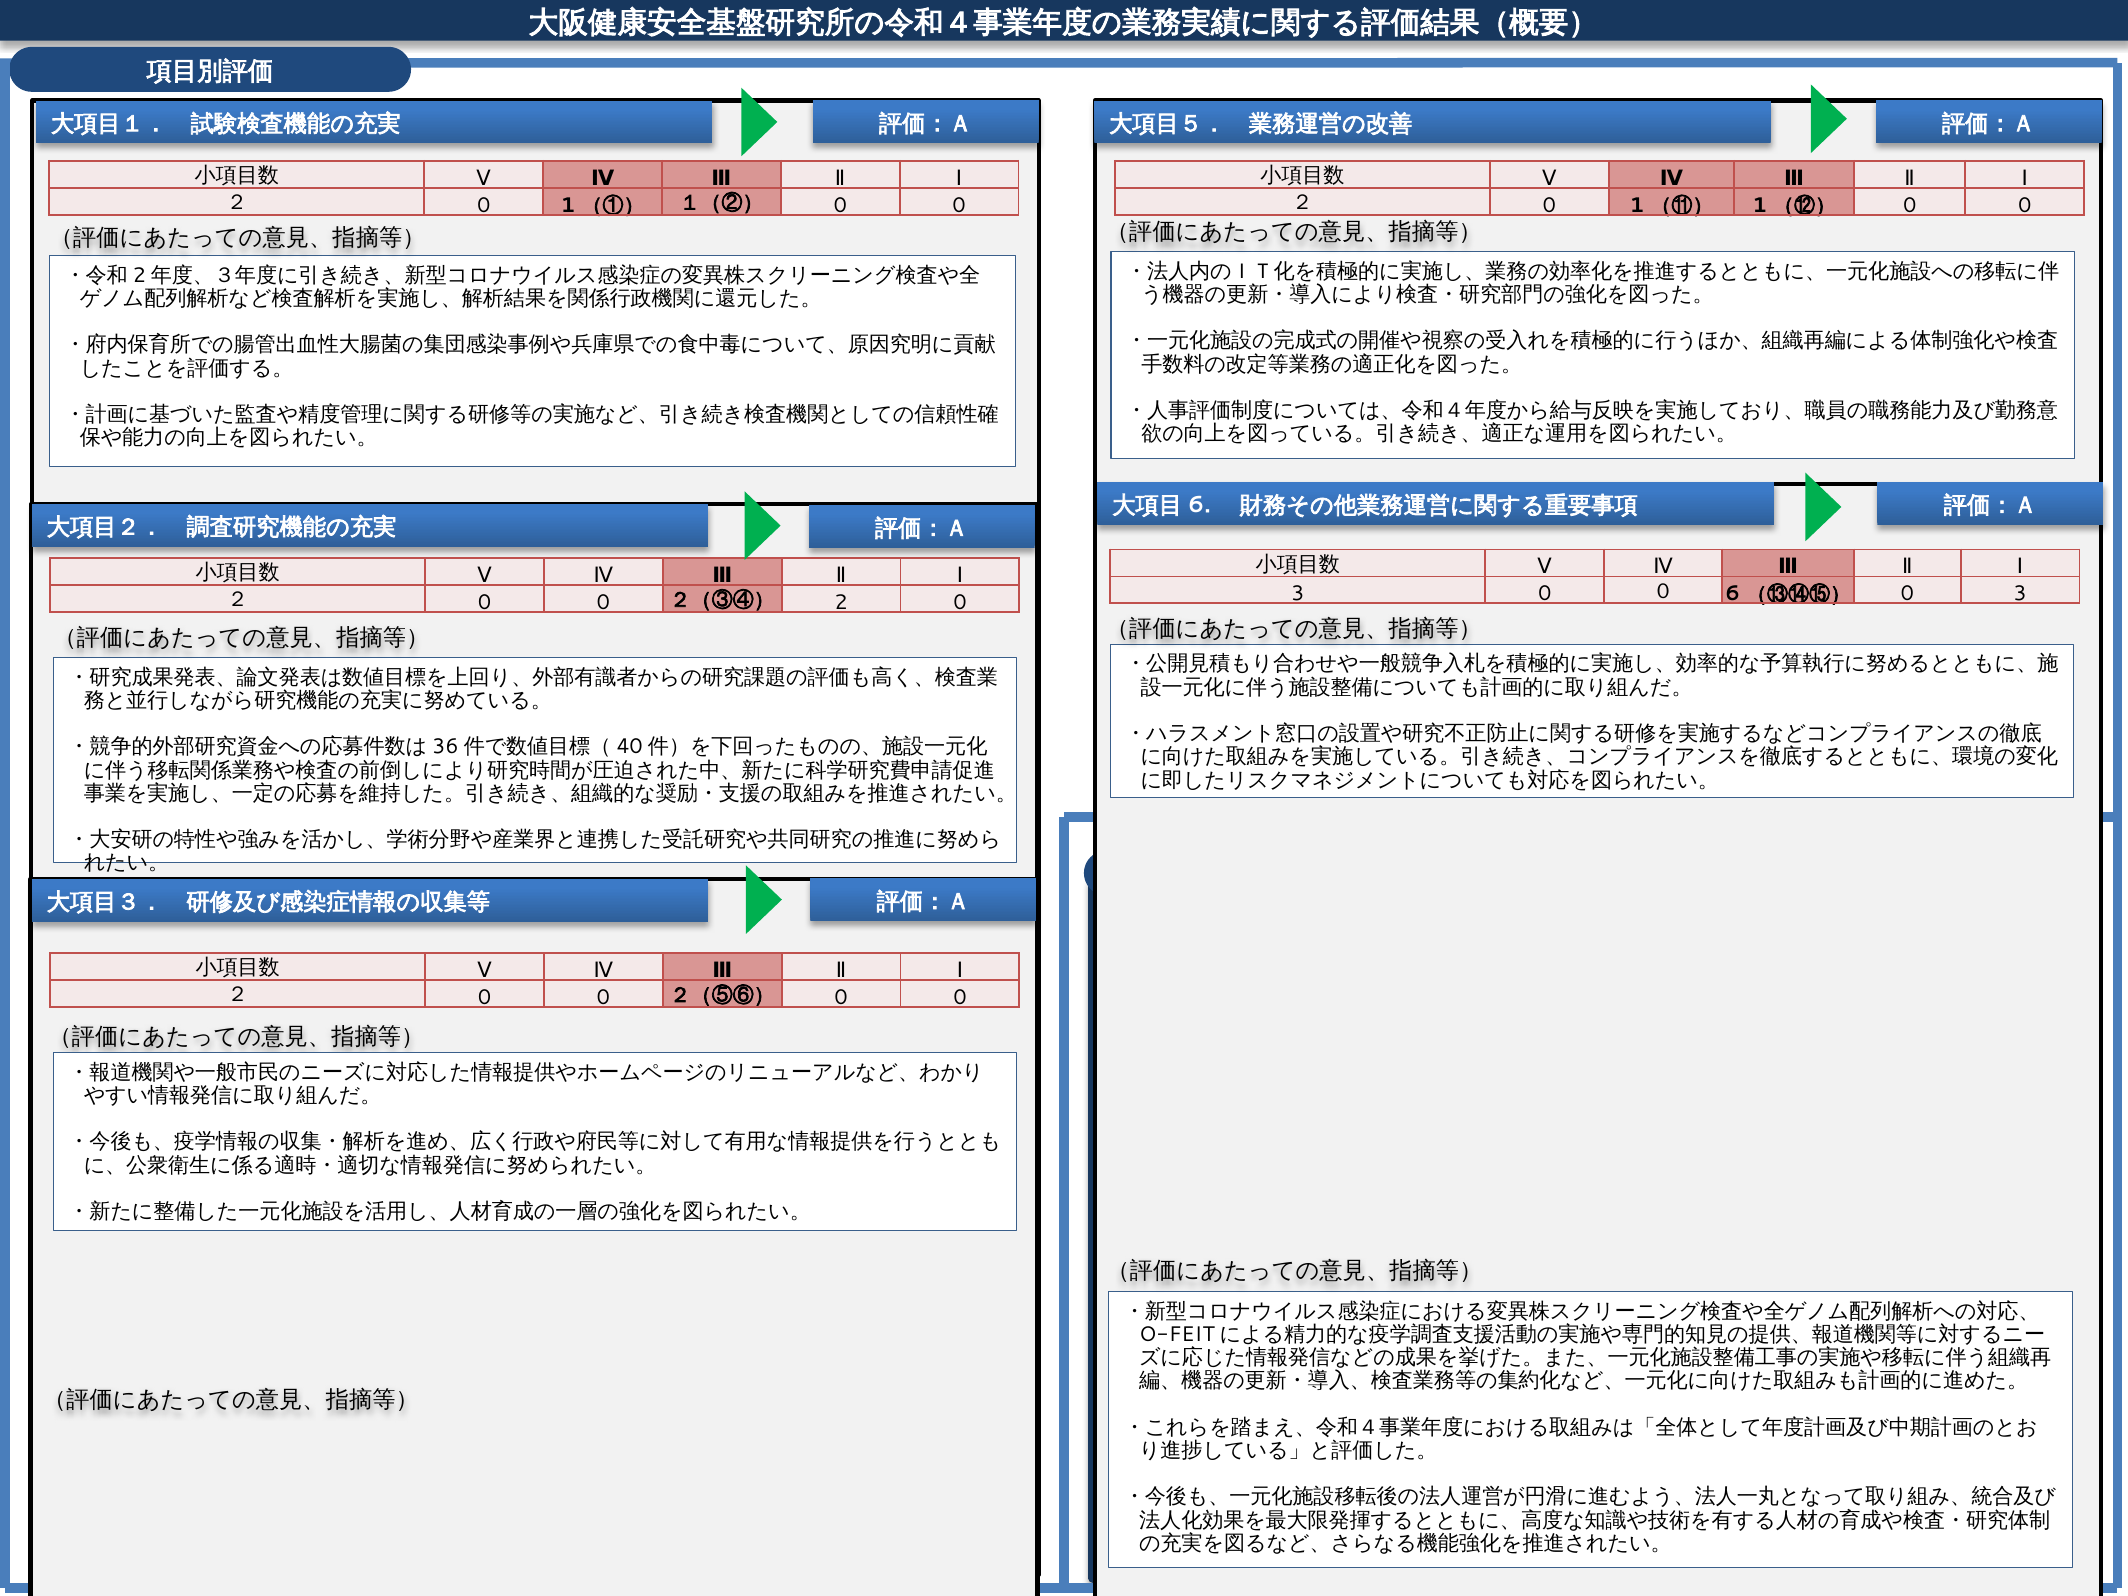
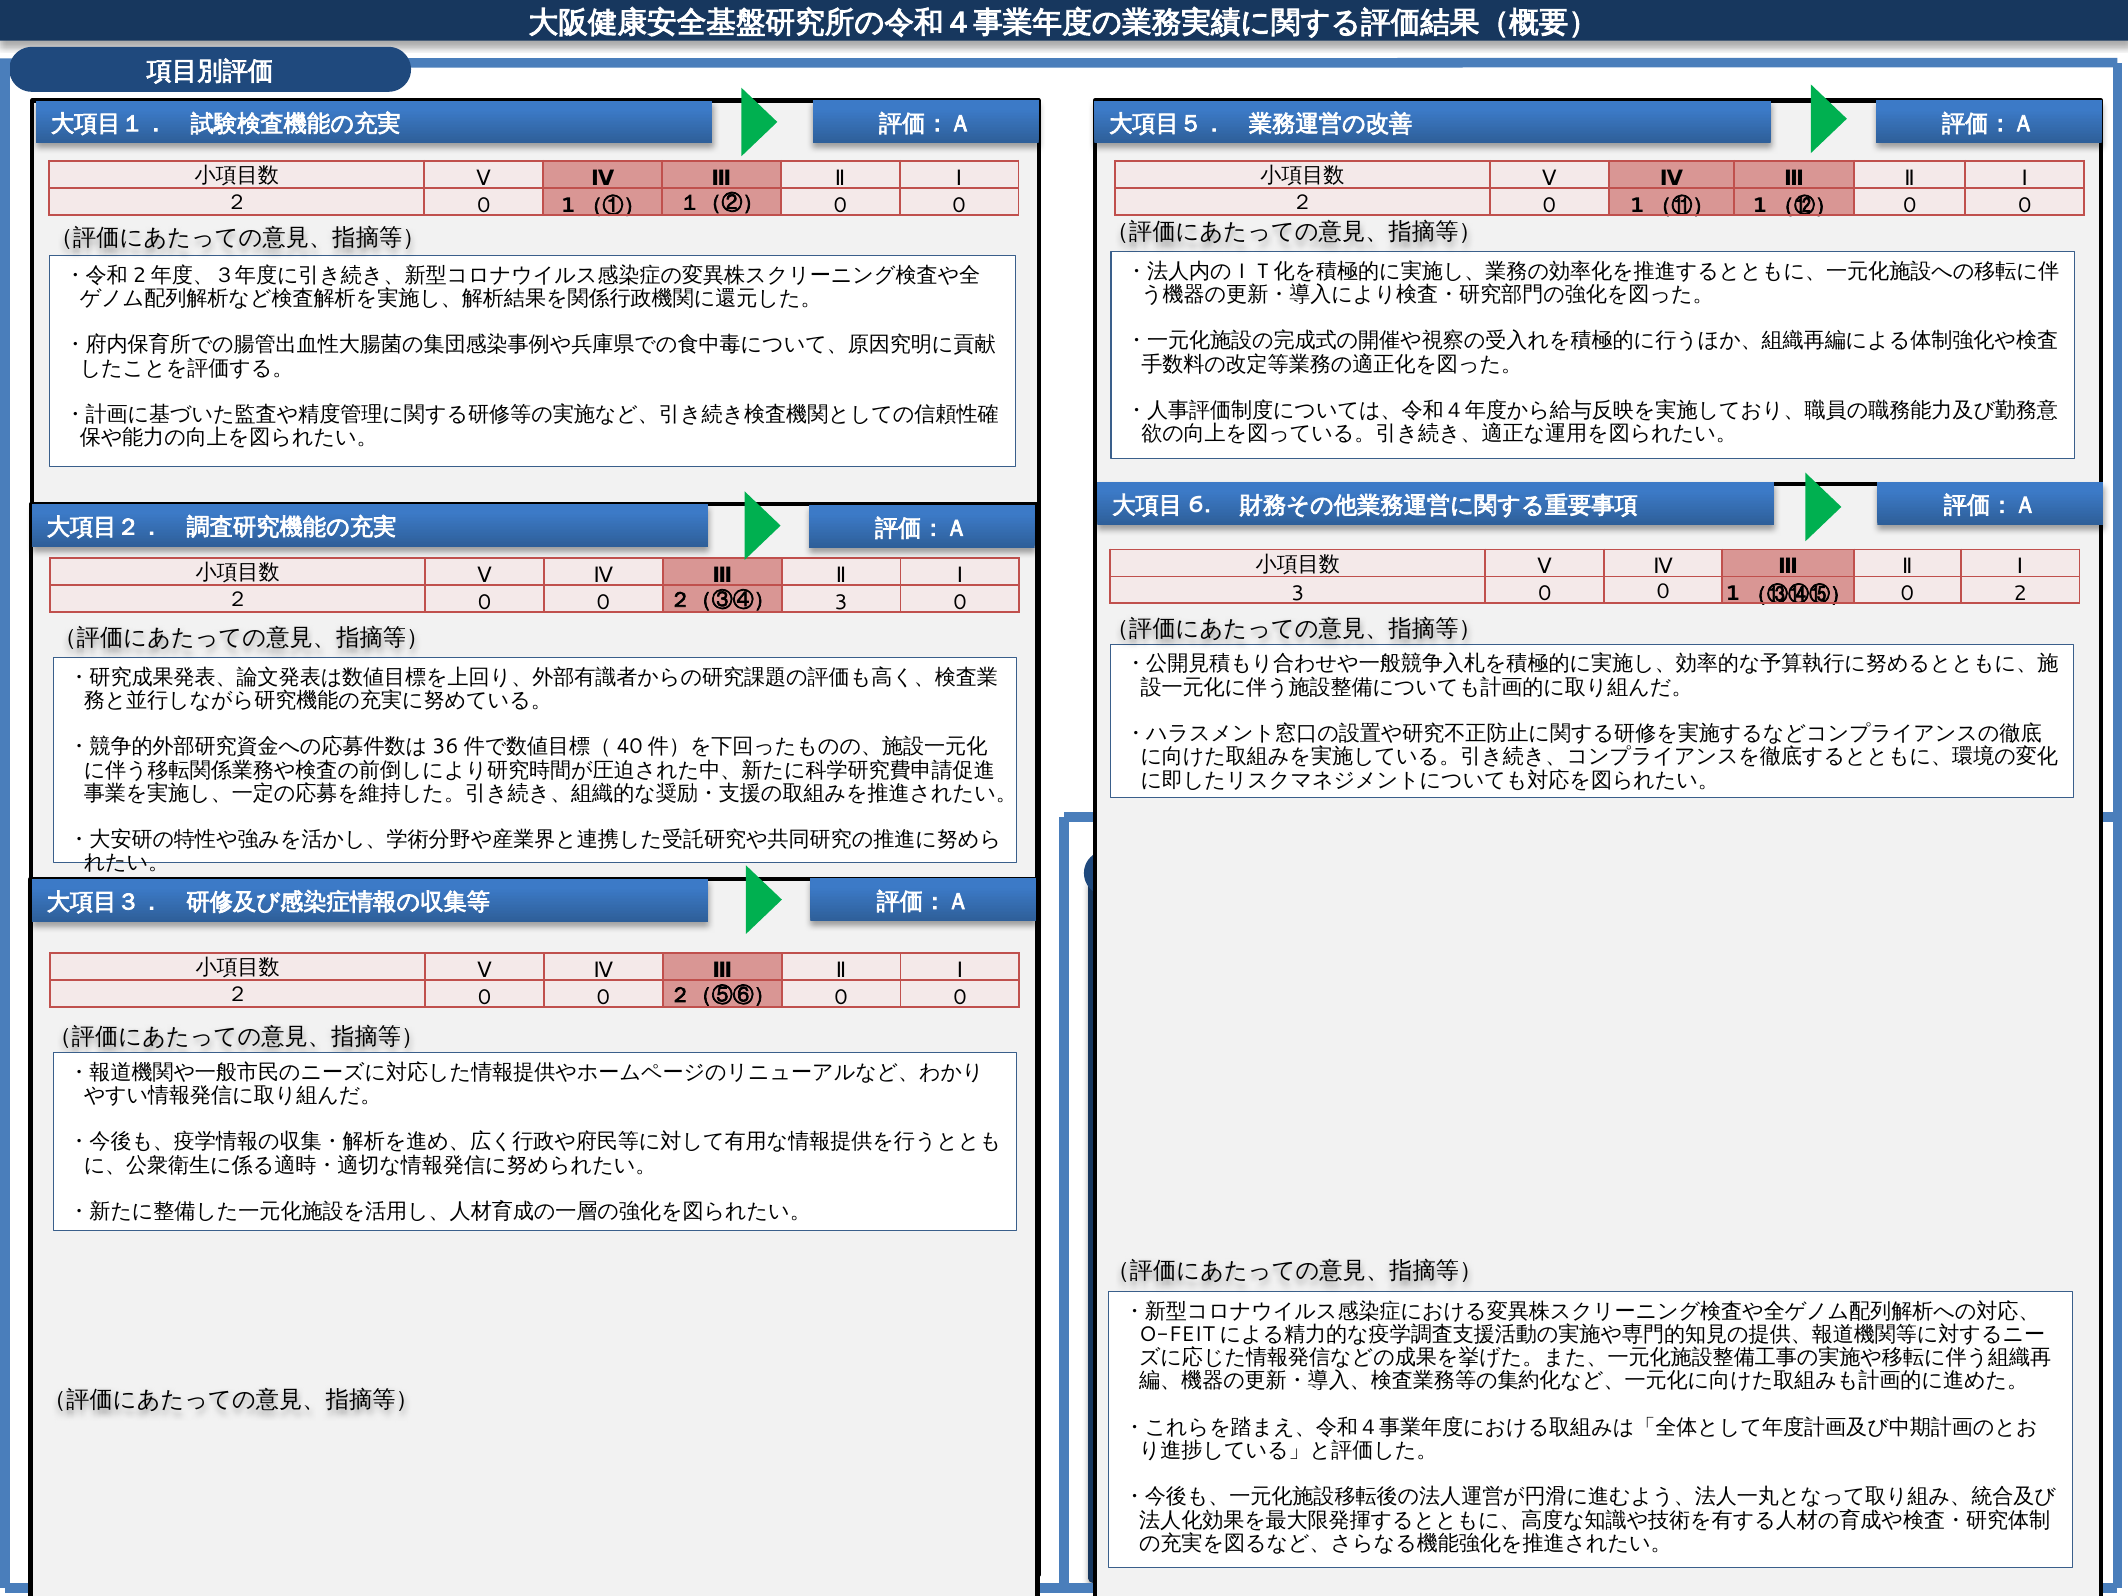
０ 6: 6 -> 1 (1733, 594)
0 3: 3 -> 2 (2020, 594)
２（③④） 2: 2 -> 3 (841, 602)
